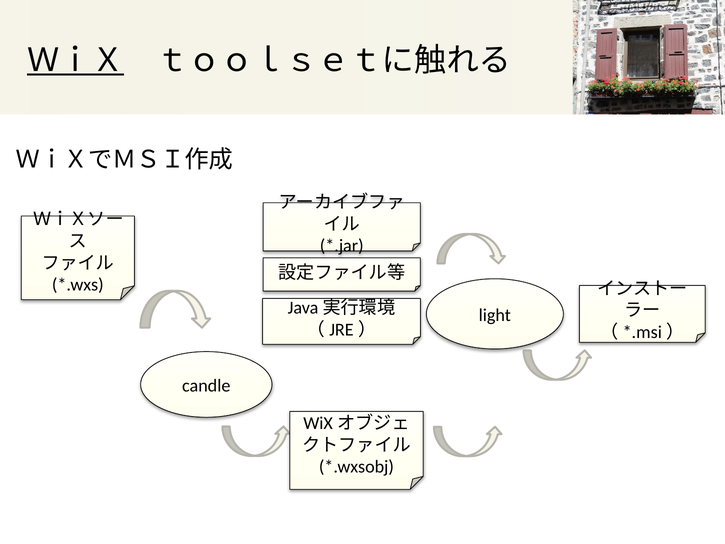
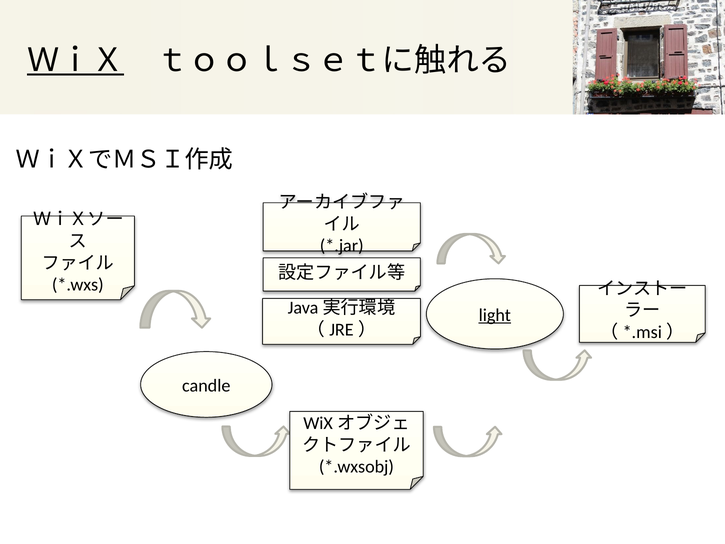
light underline: none -> present (495, 315)
